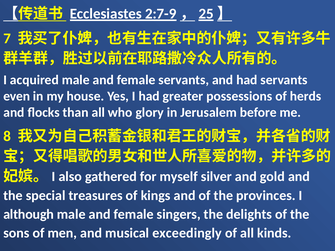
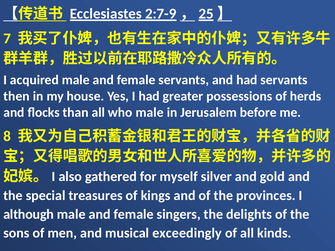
even: even -> then (17, 96)
who glory: glory -> male (150, 112)
